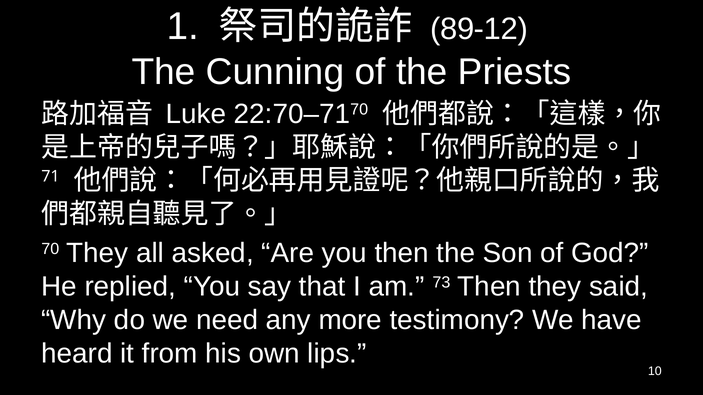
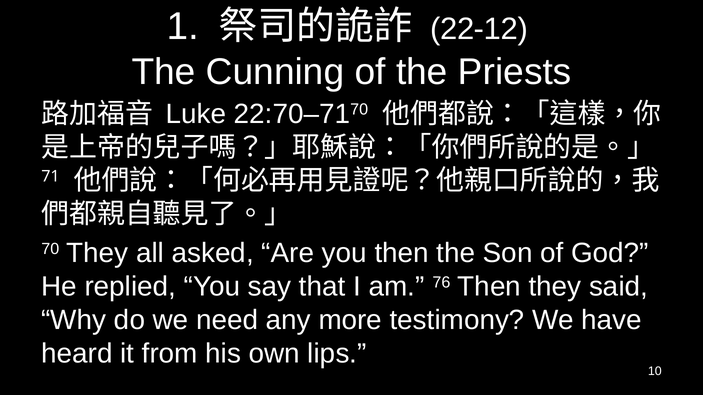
89-12: 89-12 -> 22-12 (479, 29)
73: 73 -> 76 (441, 282)
